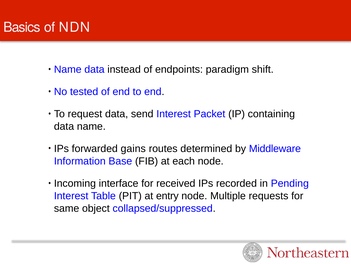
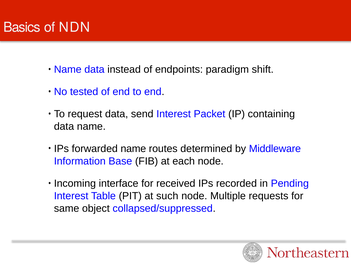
forwarded gains: gains -> name (133, 148)
entry: entry -> such (167, 195)
